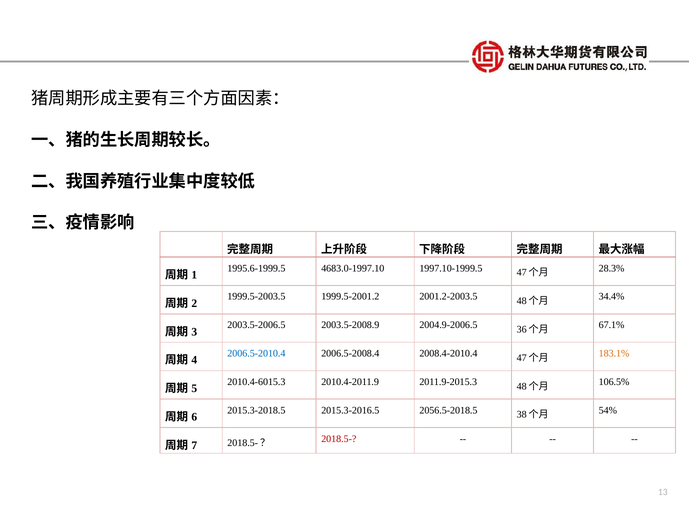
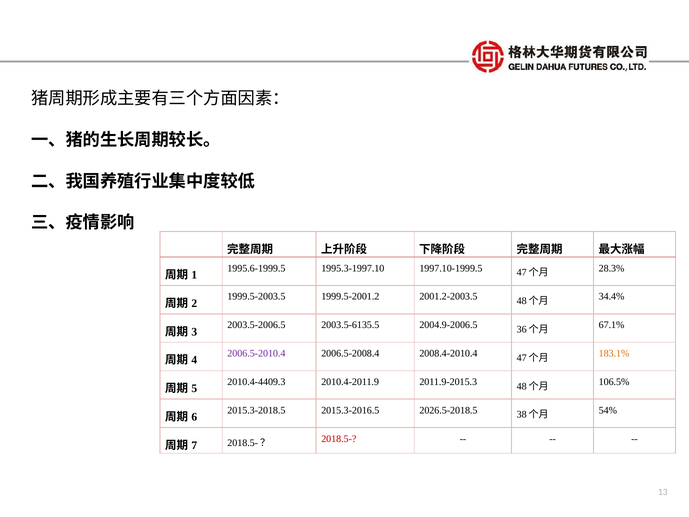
4683.0-1997.10: 4683.0-1997.10 -> 1995.3-1997.10 (353, 268)
2003.5-2008.9: 2003.5-2008.9 -> 2003.5-6135.5 (350, 325)
2006.5-2010.4 colour: blue -> purple (256, 353)
2010.4-6015.3: 2010.4-6015.3 -> 2010.4-4409.3 (256, 382)
2056.5-2018.5: 2056.5-2018.5 -> 2026.5-2018.5 (448, 410)
